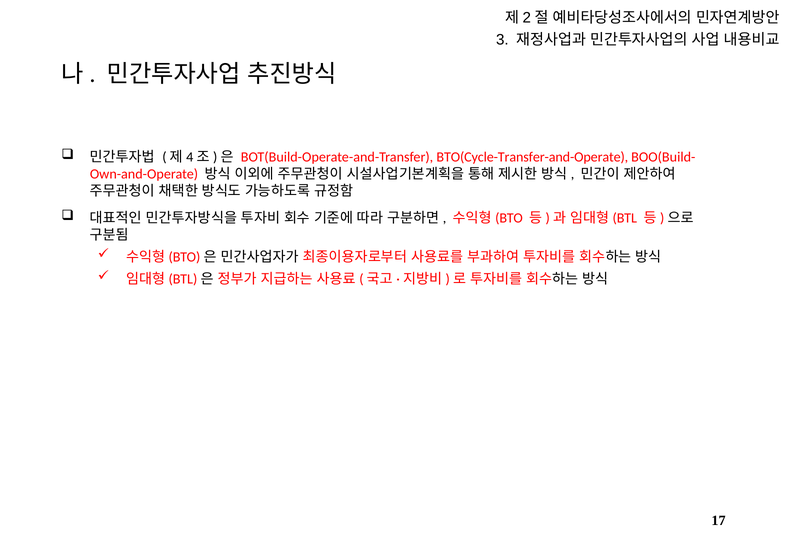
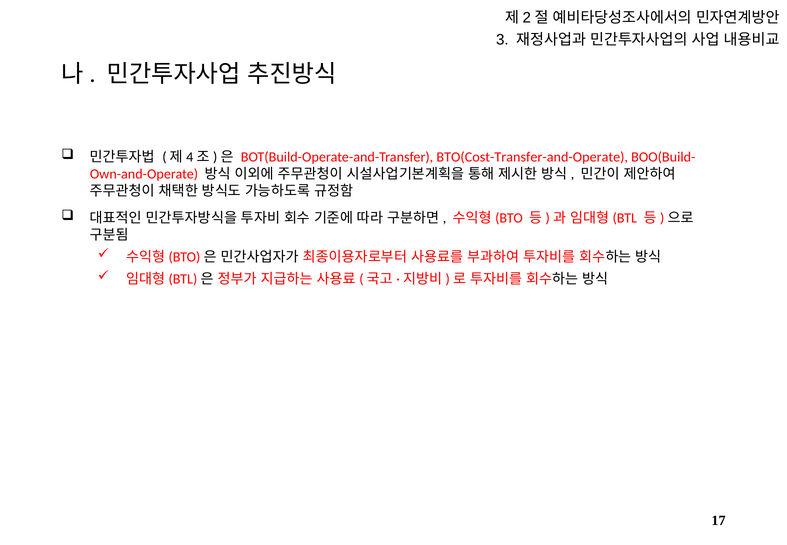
BTO(Cycle-Transfer-and-Operate: BTO(Cycle-Transfer-and-Operate -> BTO(Cost-Transfer-and-Operate (532, 157)
